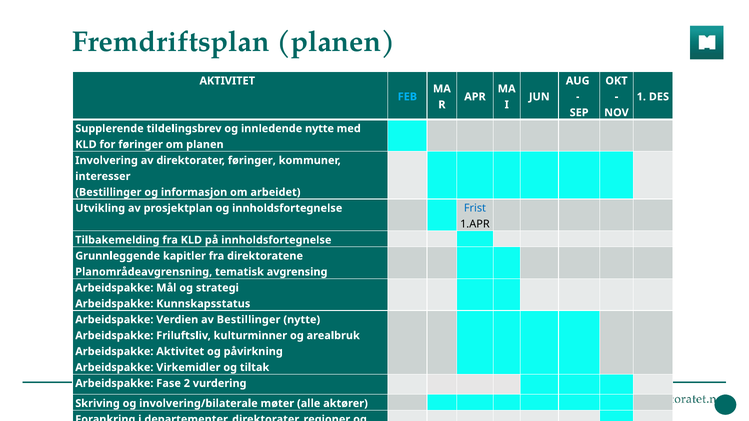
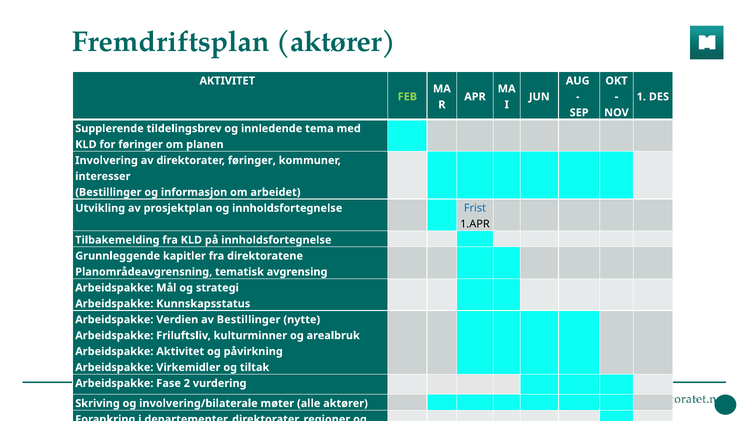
Fremdriftsplan planen: planen -> aktører (336, 42)
FEB colour: light blue -> light green (407, 97)
innledende nytte: nytte -> tema (319, 129)
